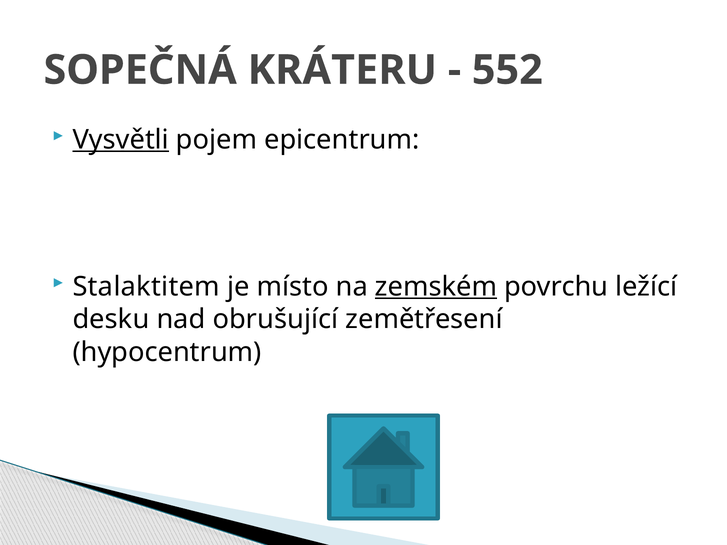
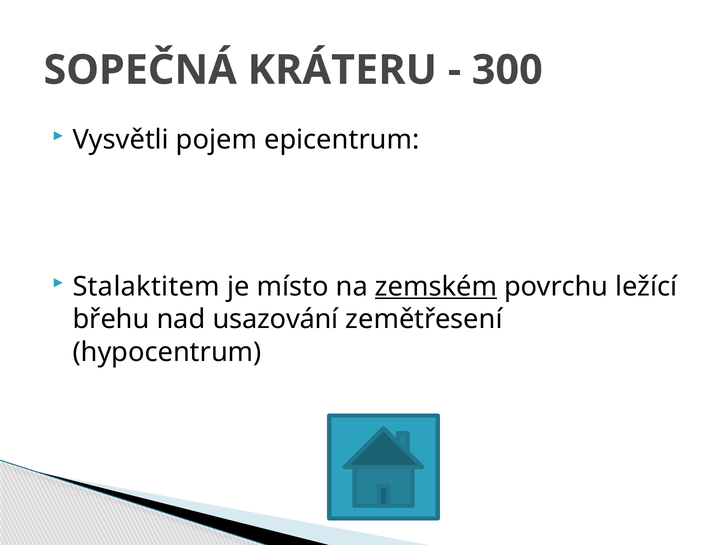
552: 552 -> 300 (507, 70)
Vysvětli underline: present -> none (121, 140)
desku: desku -> břehu (111, 319)
obrušující: obrušující -> usazování (276, 319)
